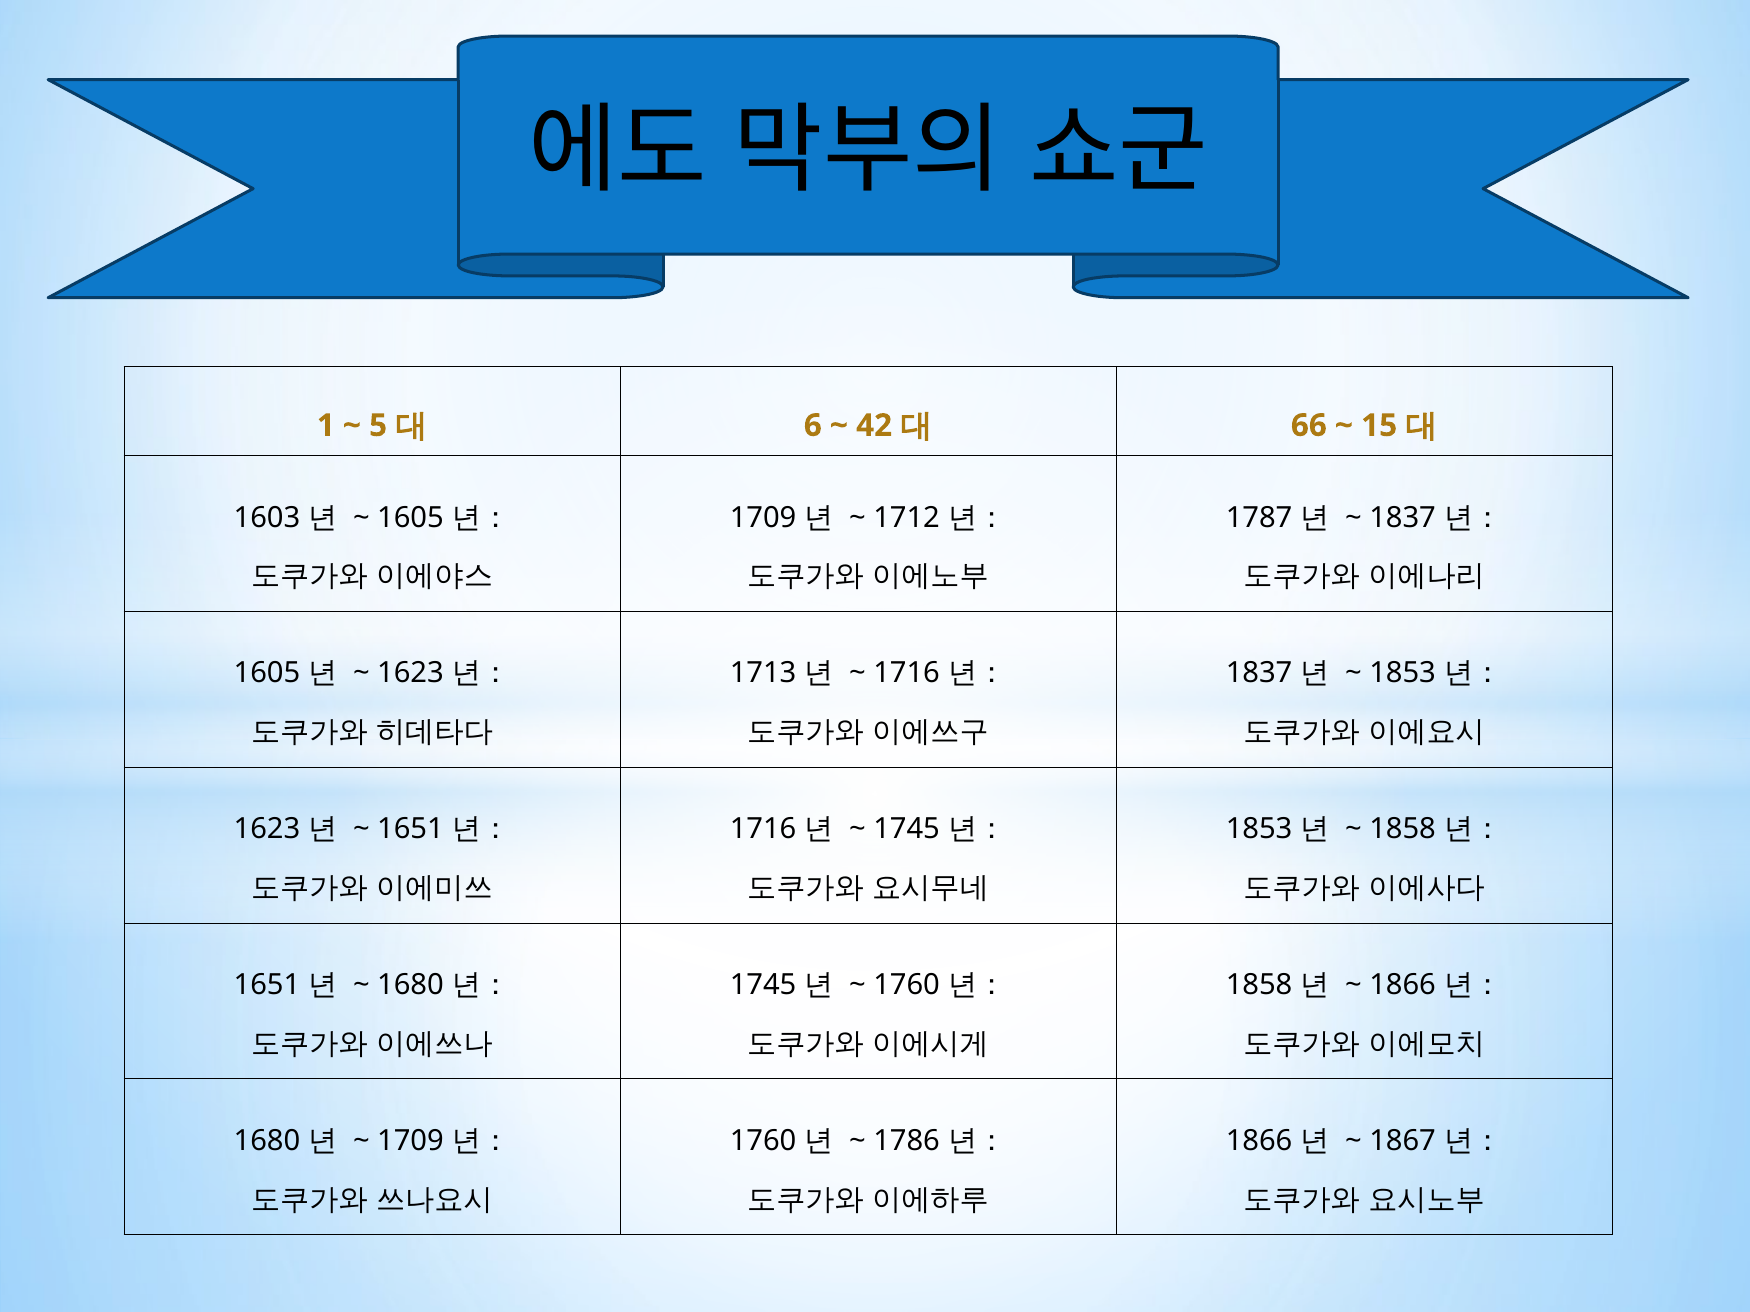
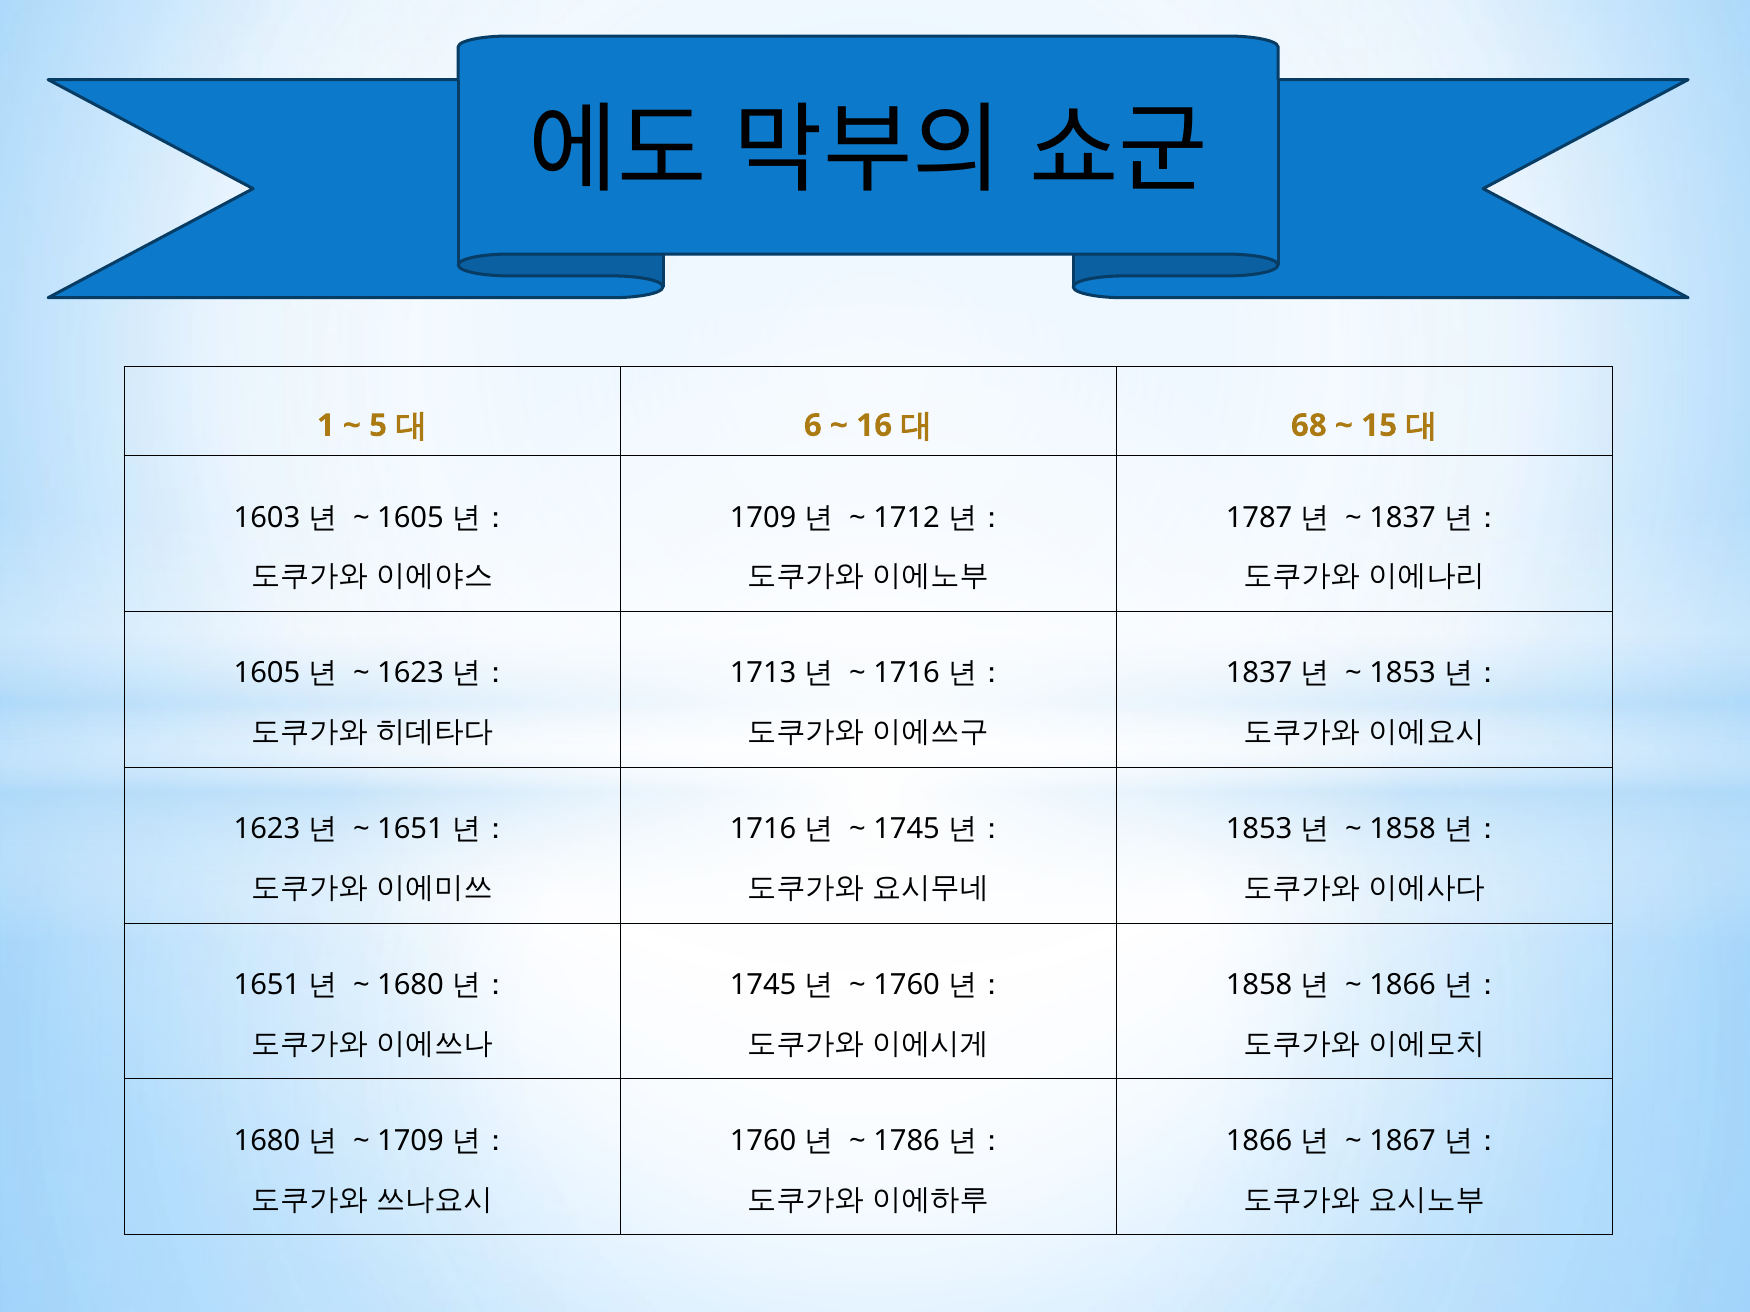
42: 42 -> 16 (874, 426)
66: 66 -> 68 (1309, 426)
